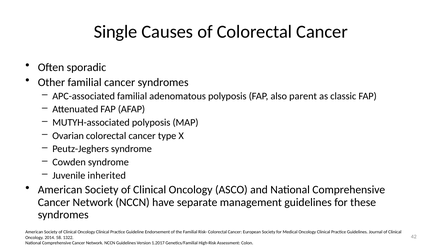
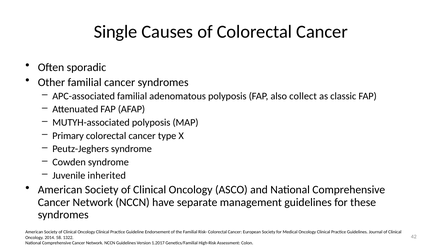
parent: parent -> collect (303, 96)
Ovarian: Ovarian -> Primary (68, 136)
